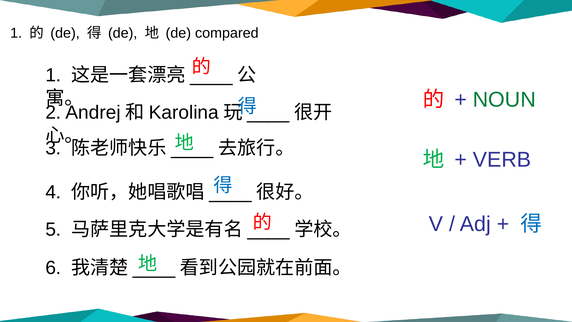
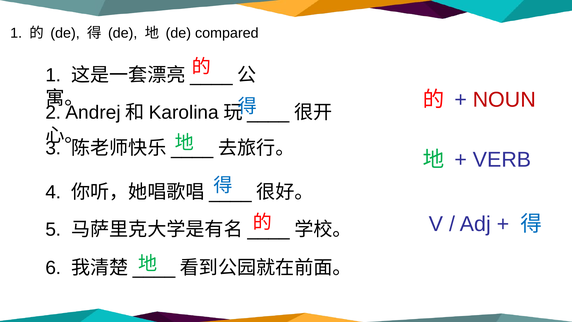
NOUN colour: green -> red (504, 100)
